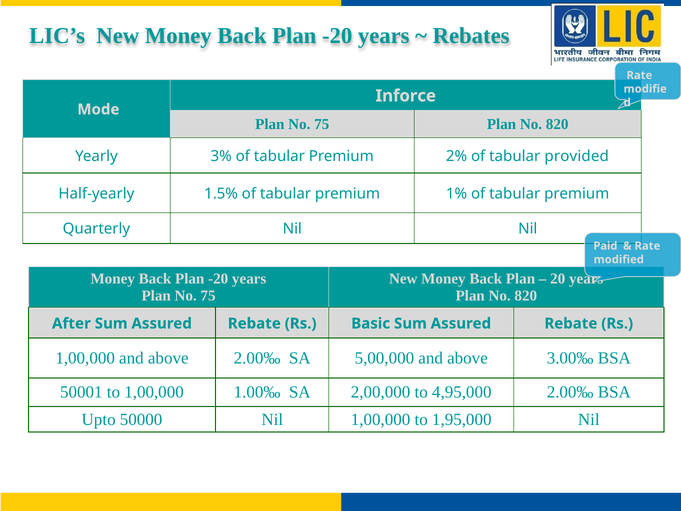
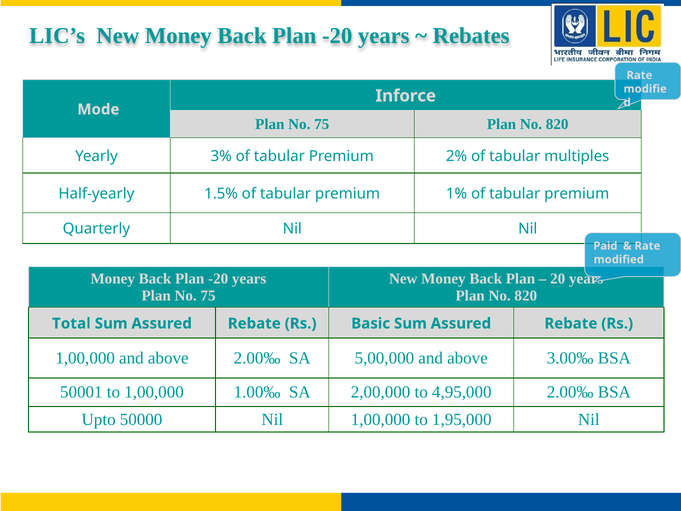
provided: provided -> multiples (577, 156)
After: After -> Total (71, 323)
